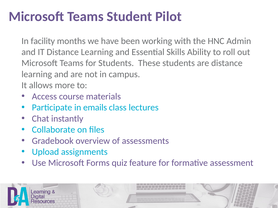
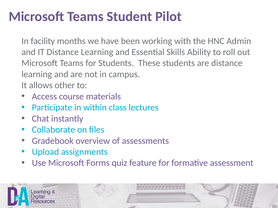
more: more -> other (65, 85)
emails: emails -> within (95, 108)
